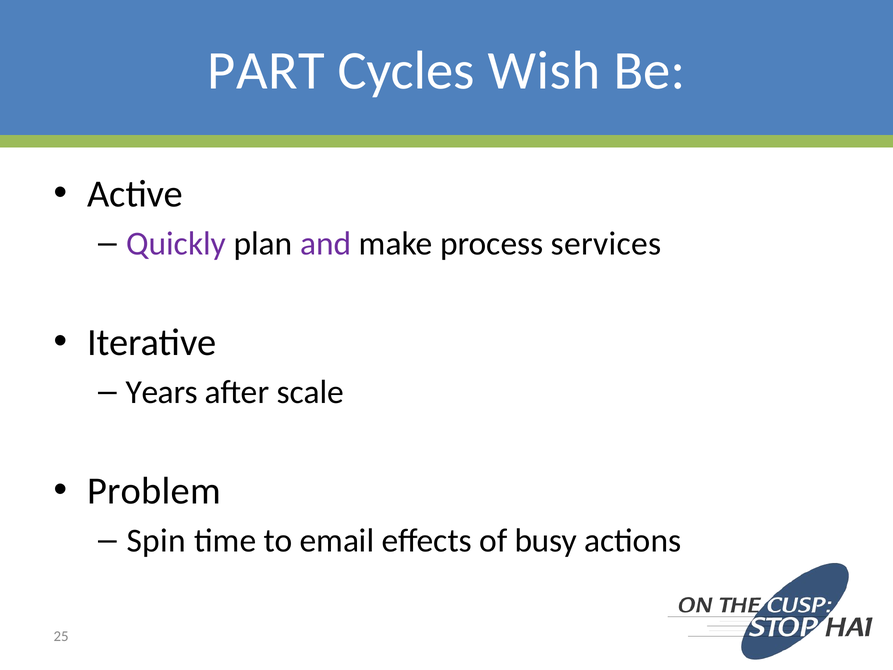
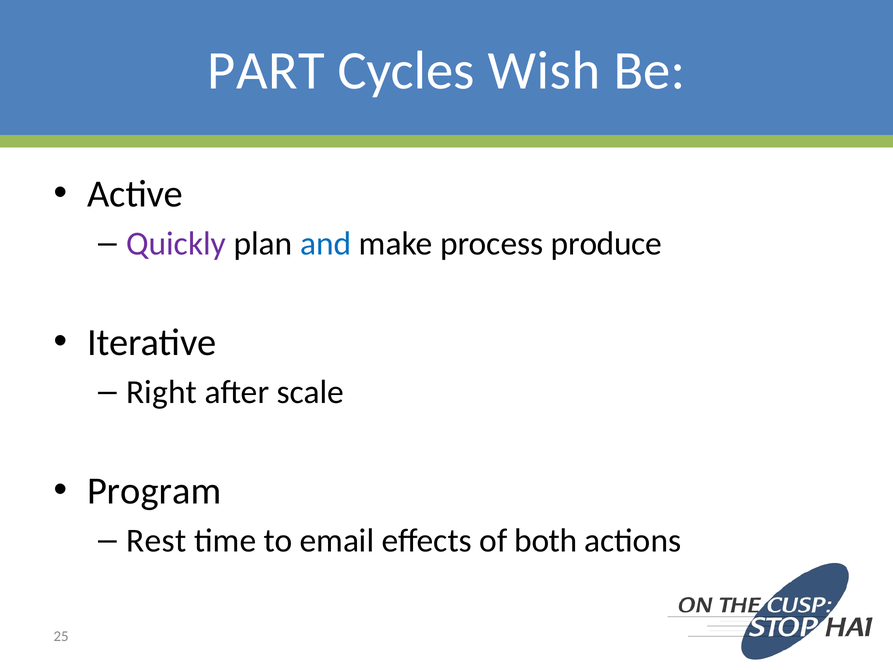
and colour: purple -> blue (326, 244)
services: services -> produce (606, 244)
Years: Years -> Right (162, 392)
Problem: Problem -> Program (154, 491)
Spin: Spin -> Rest (156, 541)
busy: busy -> both (546, 541)
